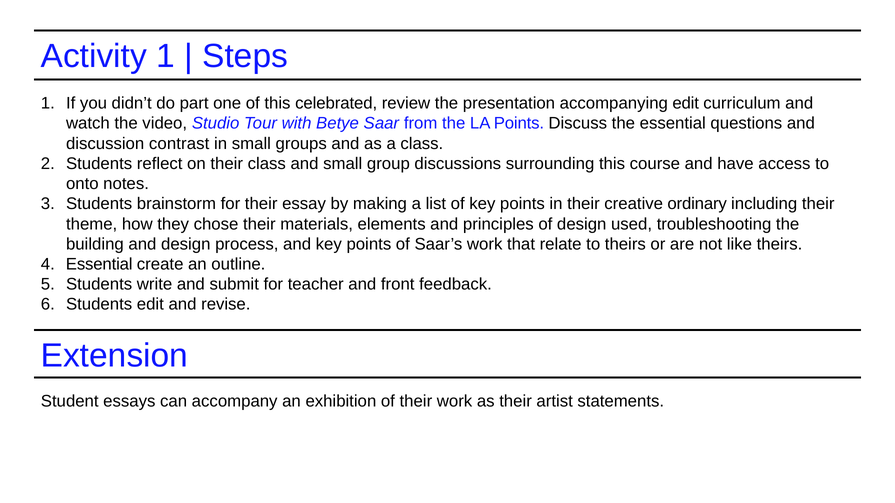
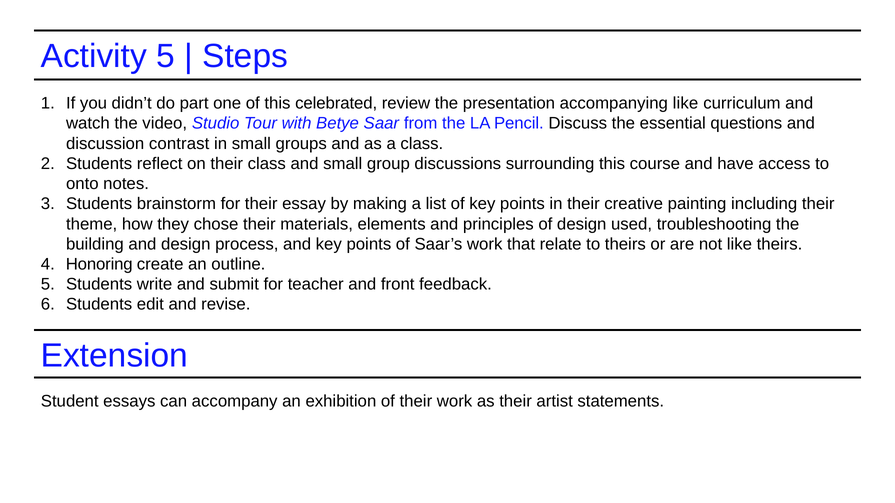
Activity 1: 1 -> 5 (166, 56)
accompanying edit: edit -> like (685, 103)
LA Points: Points -> Pencil (519, 123)
ordinary: ordinary -> painting (697, 204)
Essential: Essential -> Honoring (99, 264)
